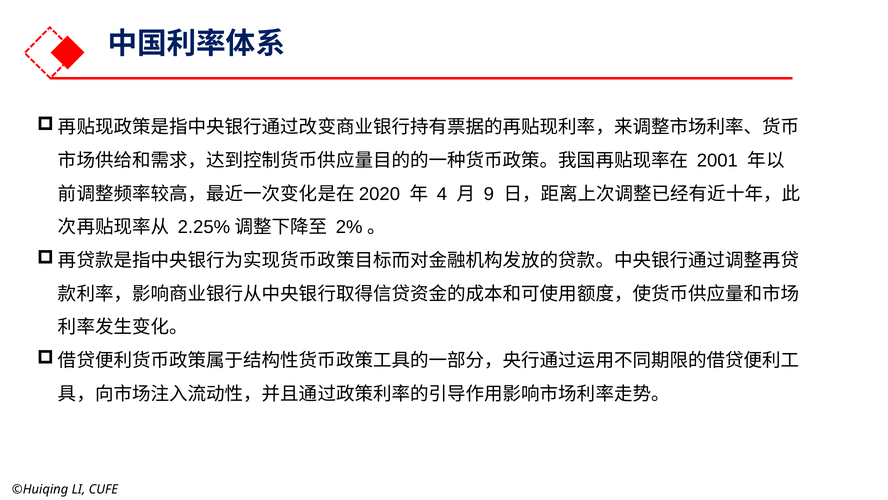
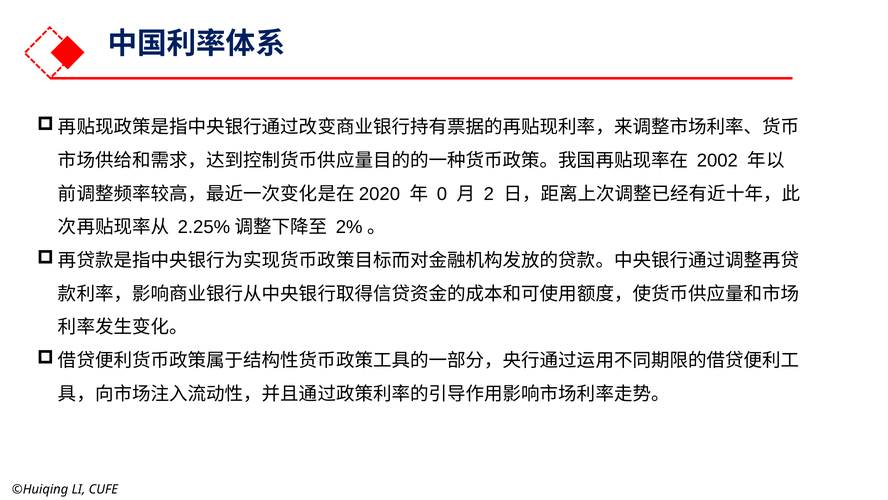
2001: 2001 -> 2002 (717, 160)
4: 4 -> 0 (442, 194)
9: 9 -> 2 (489, 194)
